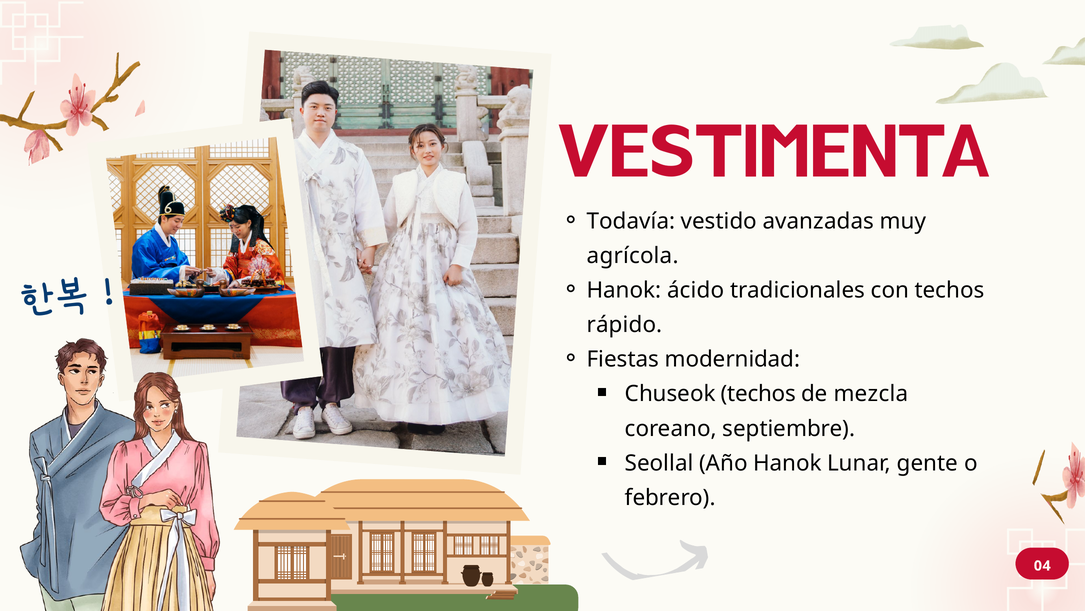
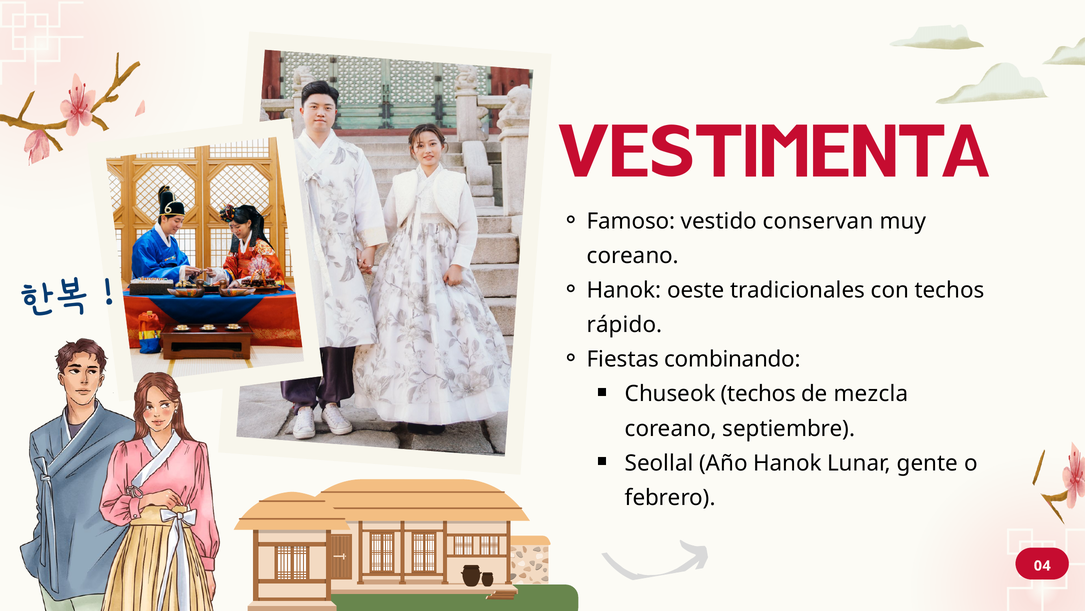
Todavía: Todavía -> Famoso (631, 221)
avanzadas: avanzadas -> conservan (818, 221)
agrícola: agrícola -> coreano (633, 256)
ácido: ácido -> oeste (696, 290)
modernidad: modernidad -> combinando (733, 359)
